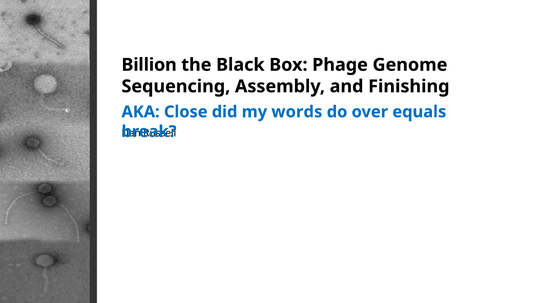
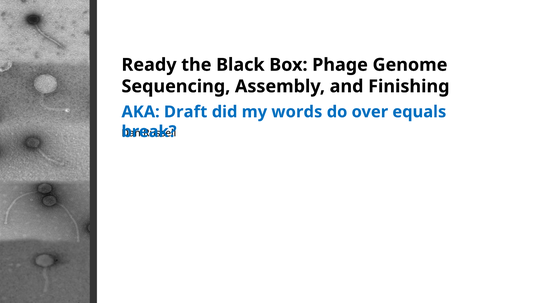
Billion: Billion -> Ready (149, 65)
Close: Close -> Draft (186, 112)
